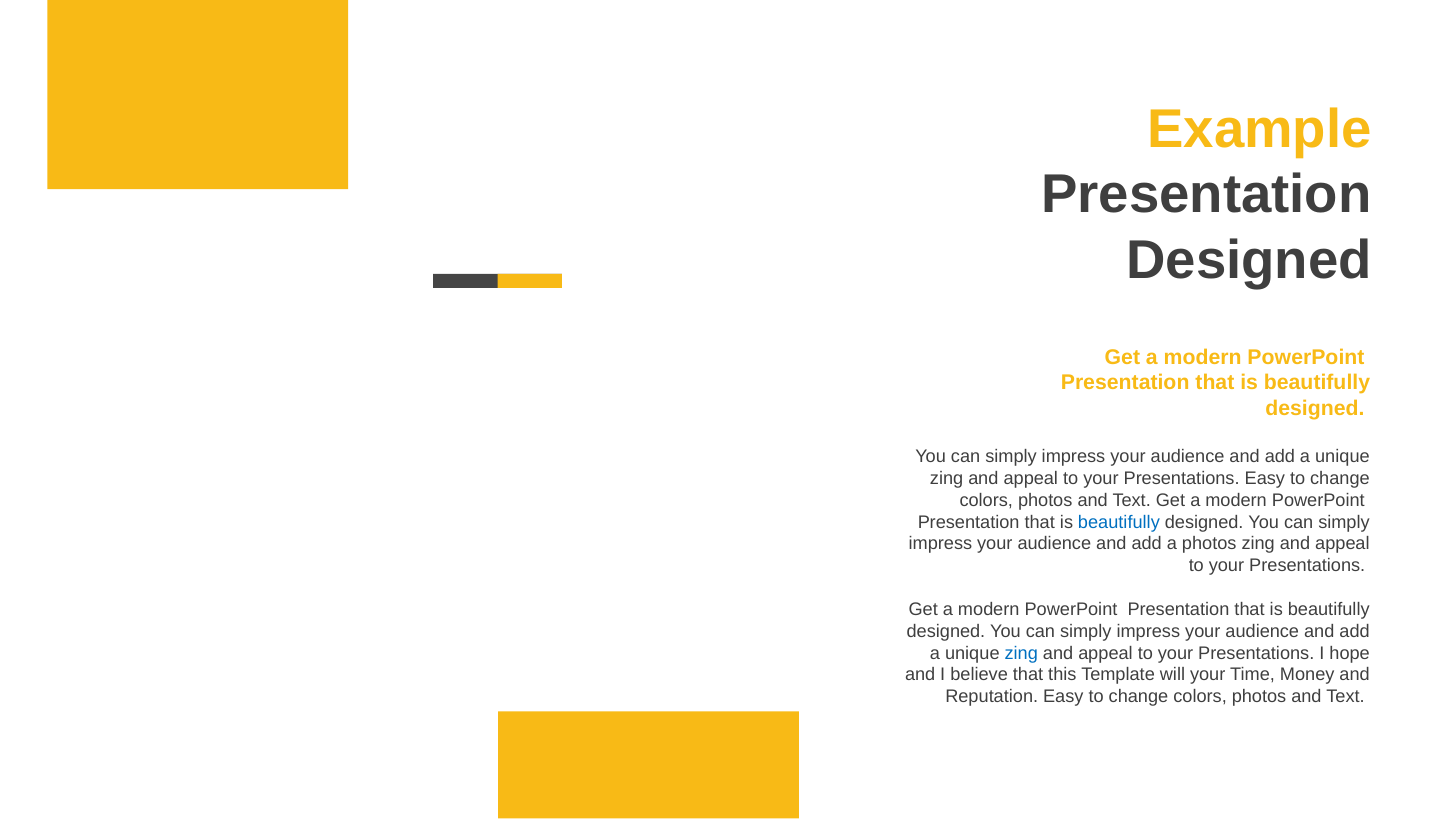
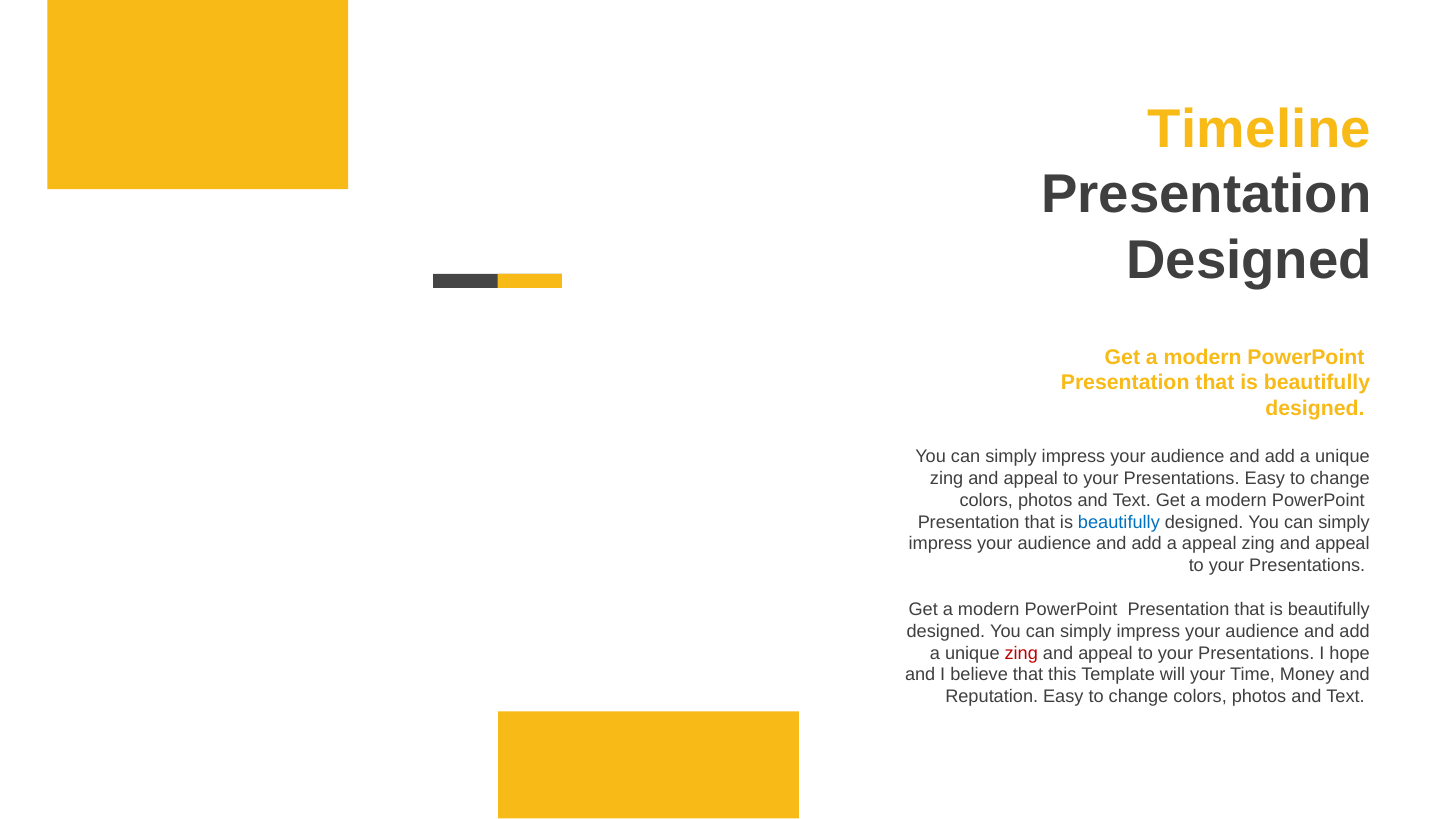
Example: Example -> Timeline (1259, 129)
a photos: photos -> appeal (1209, 544)
zing colour: blue -> red (1021, 653)
